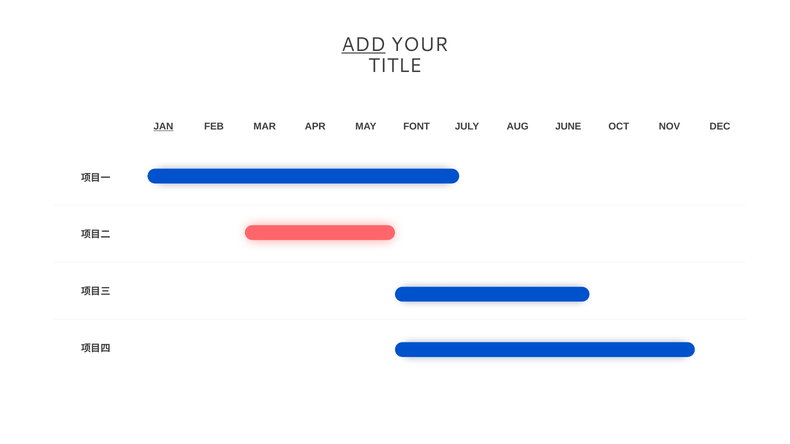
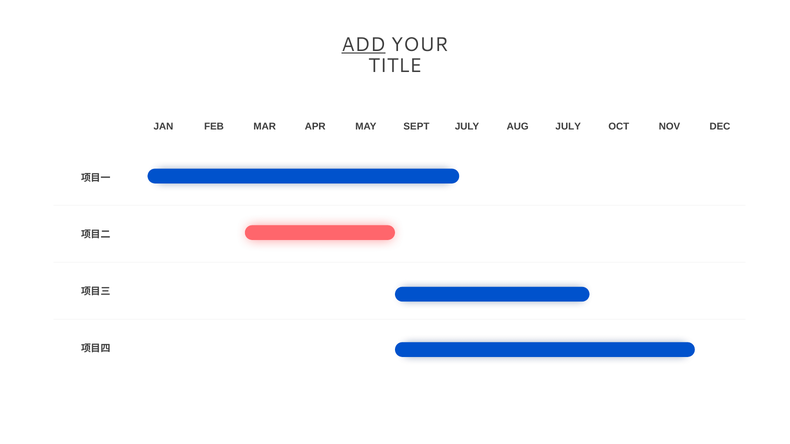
JAN underline: present -> none (163, 127)
FONT: FONT -> SEPT (416, 127)
AUG JUNE: JUNE -> JULY (568, 127)
